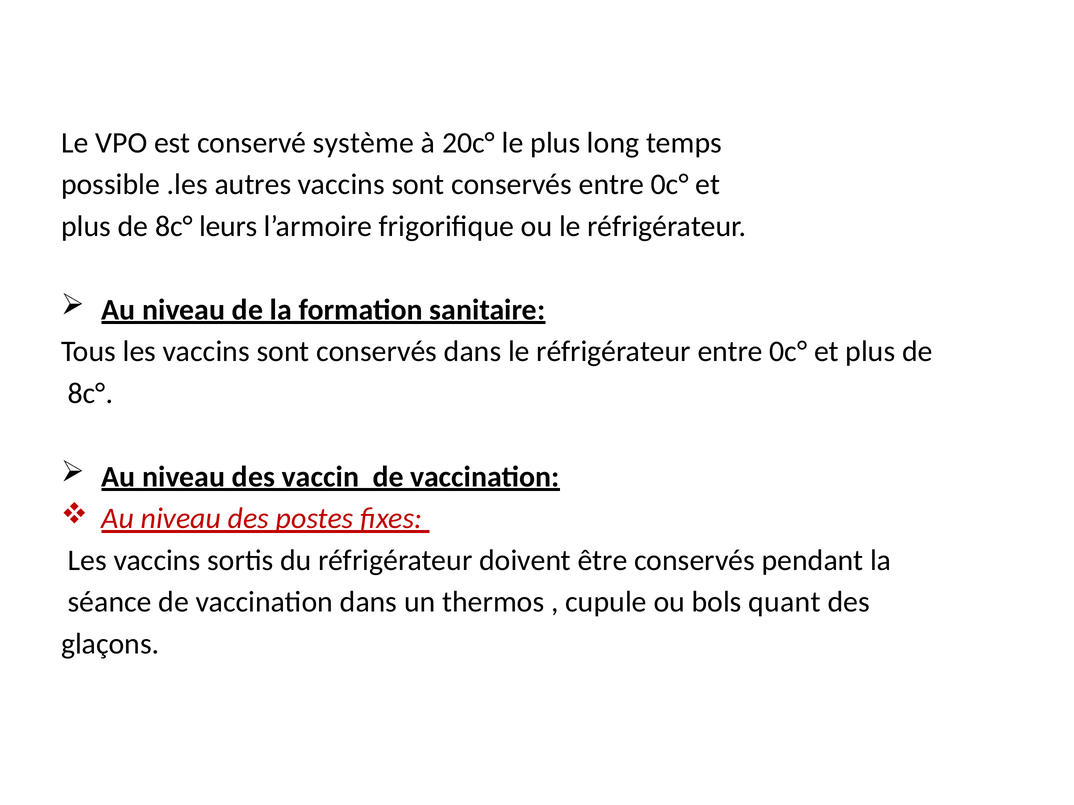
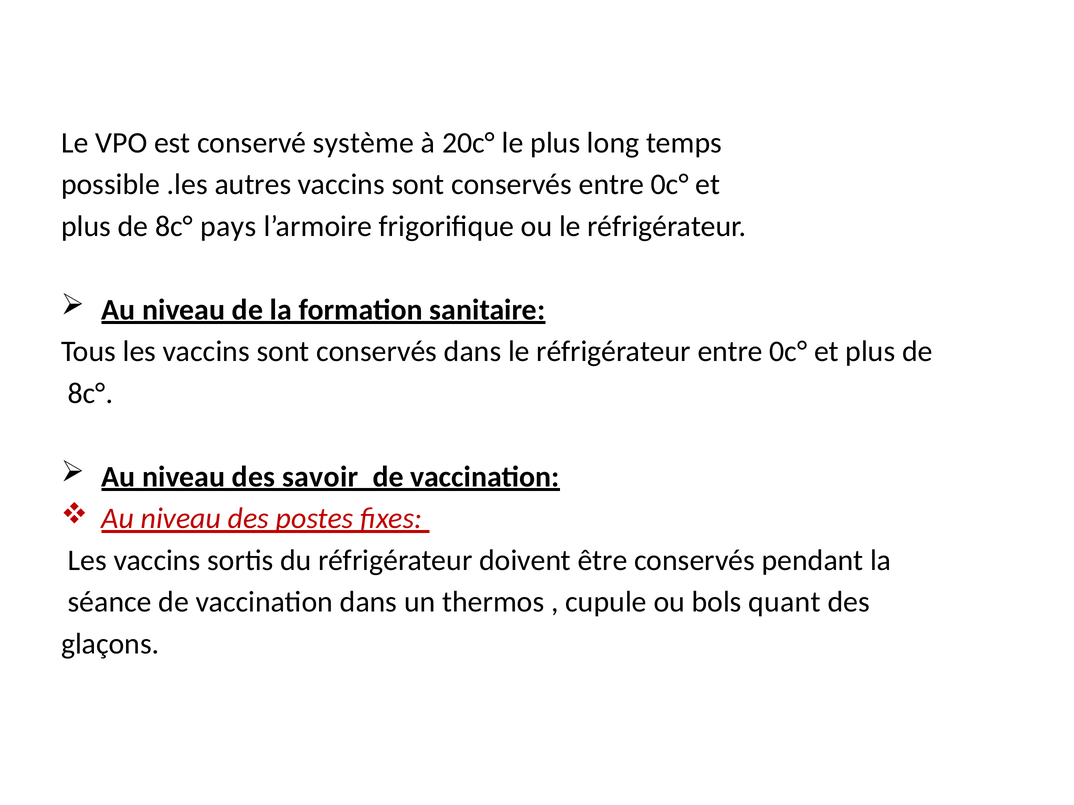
leurs: leurs -> pays (228, 226)
vaccin: vaccin -> savoir (320, 477)
